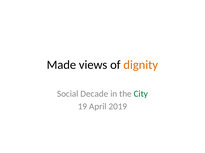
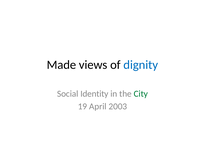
dignity colour: orange -> blue (141, 65)
Decade: Decade -> Identity (94, 94)
2019: 2019 -> 2003 (118, 107)
